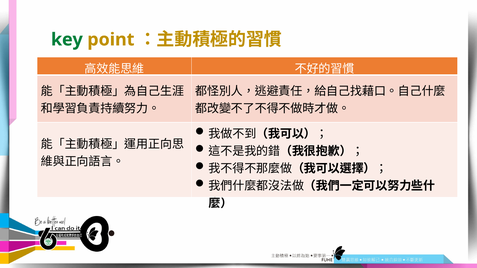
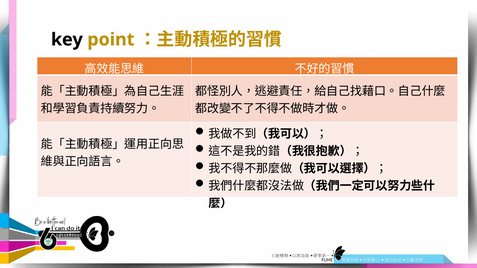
key colour: green -> black (67, 40)
